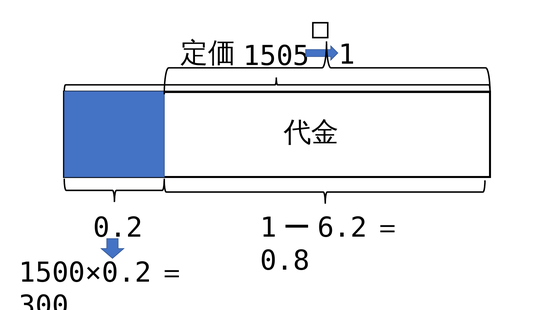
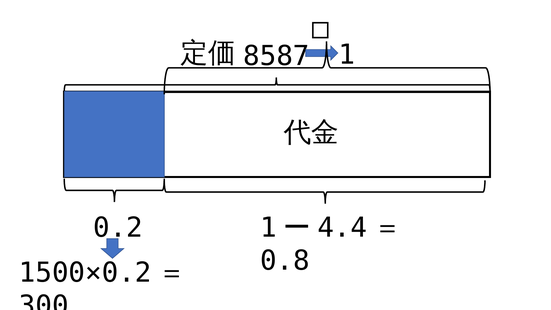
1505: 1505 -> 8587 (276, 56)
6.2: 6.2 -> 4.4 (342, 228)
